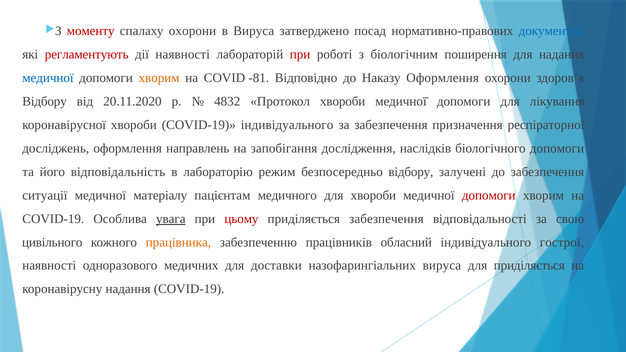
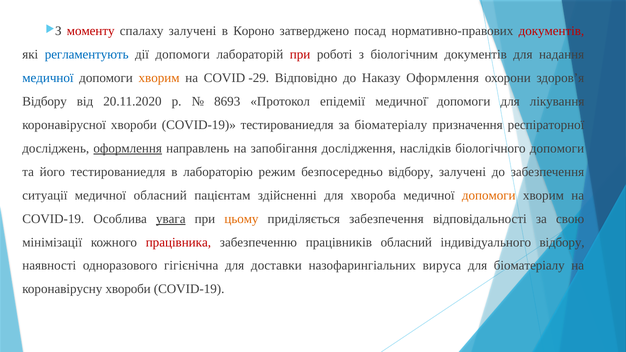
спалаху охорони: охорони -> залучені (193, 31)
в Вируса: Вируса -> Короно (254, 31)
документів colour: blue -> red (551, 31)
регламентують colour: red -> blue (87, 55)
дії наявності: наявності -> допомоги (183, 55)
біологічним поширення: поширення -> документів (476, 55)
-81: -81 -> -29 (259, 78)
4832: 4832 -> 8693 (227, 101)
Протокол хвороби: хвороби -> епідемії (343, 101)
COVID-19 індивідуального: індивідуального -> тестированиедля (287, 125)
за забезпечення: забезпечення -> біоматеріалу (391, 125)
оформлення underline: none -> present (128, 148)
його відповідальність: відповідальність -> тестированиедля (118, 172)
медичної матеріалу: матеріалу -> обласний (160, 195)
медичного: медичного -> здійсненні (287, 195)
для хвороби: хвороби -> хвороба (373, 195)
допомоги colour: red -> orange (489, 195)
цьому colour: red -> orange (241, 219)
цивільного: цивільного -> мінімізації (52, 242)
працівника colour: orange -> red (178, 242)
індивідуального гострої: гострої -> відбору (562, 242)
медичних: медичних -> гігієнічна (191, 266)
для приділяється: приділяється -> біоматеріалу (529, 266)
коронавірусну надання: надання -> хвороби (128, 289)
